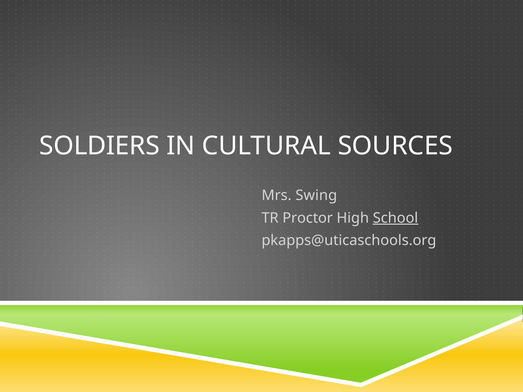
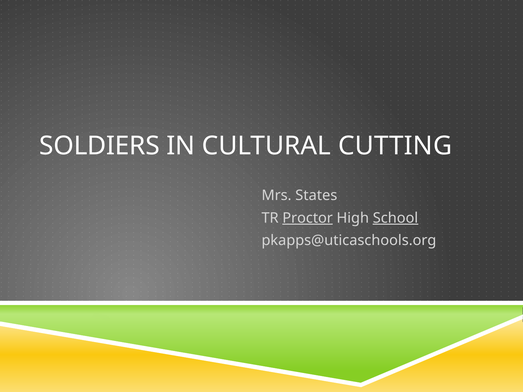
SOURCES: SOURCES -> CUTTING (395, 146)
Swing: Swing -> States (316, 196)
Proctor underline: none -> present (308, 218)
